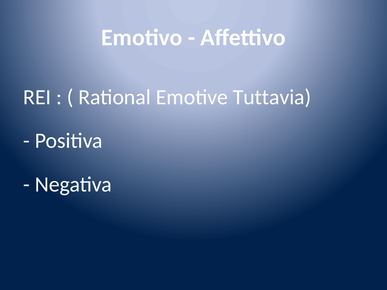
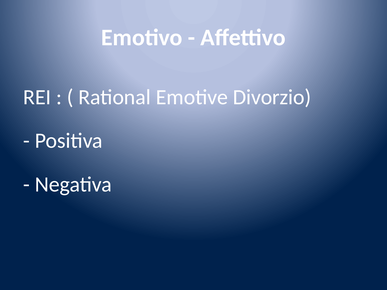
Tuttavia: Tuttavia -> Divorzio (272, 97)
